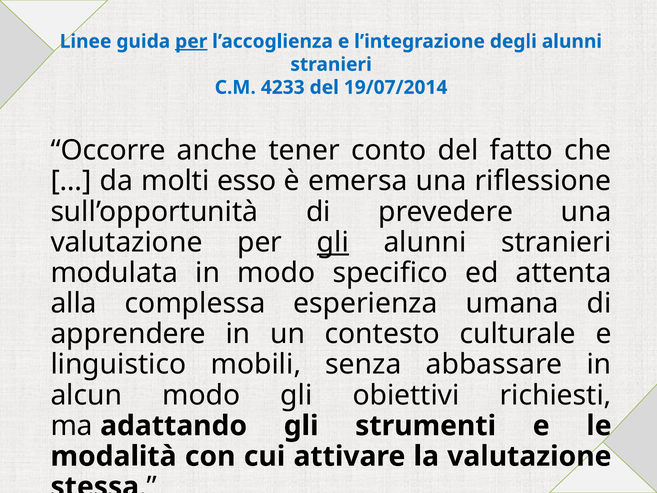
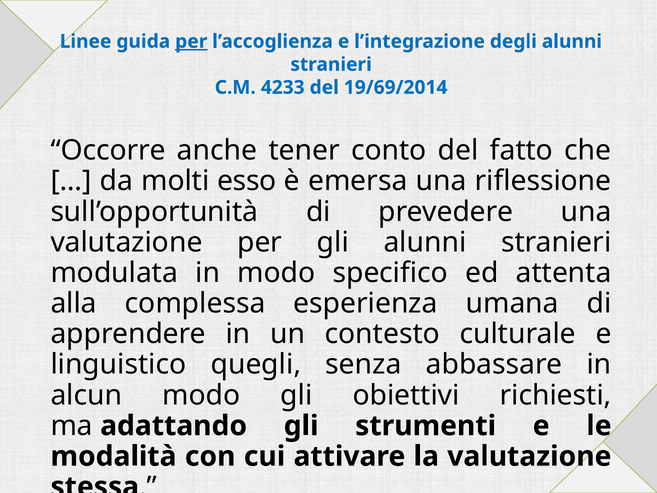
19/07/2014: 19/07/2014 -> 19/69/2014 (396, 87)
gli underline: present -> none (333, 242)
mobili: mobili -> quegli (256, 364)
